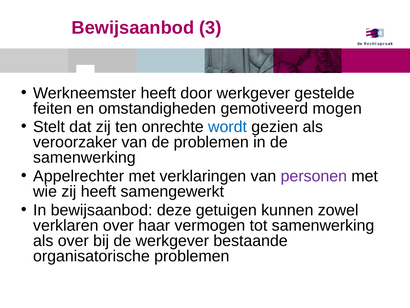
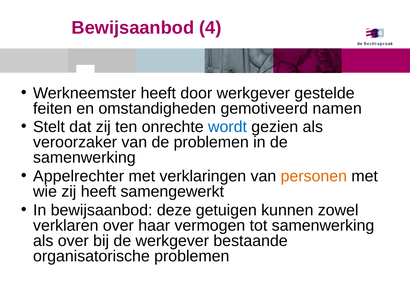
3: 3 -> 4 (210, 28)
mogen: mogen -> namen (337, 108)
personen colour: purple -> orange (314, 176)
